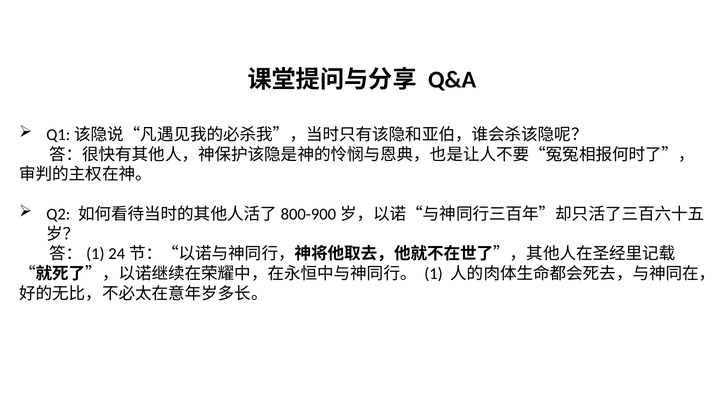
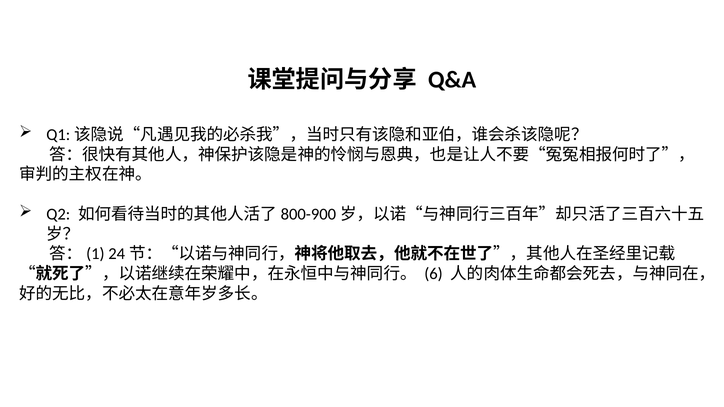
1: 1 -> 6 (433, 274)
